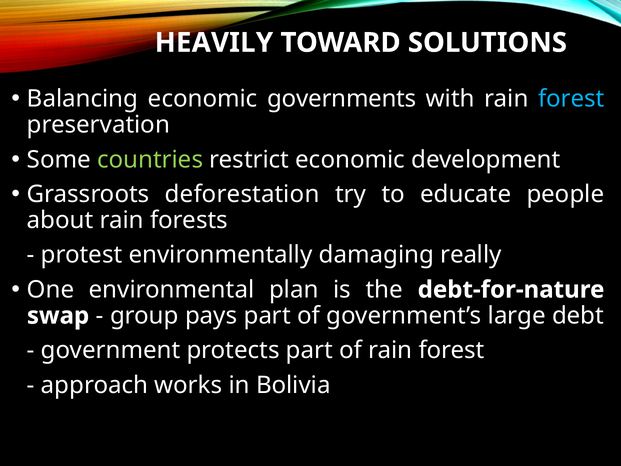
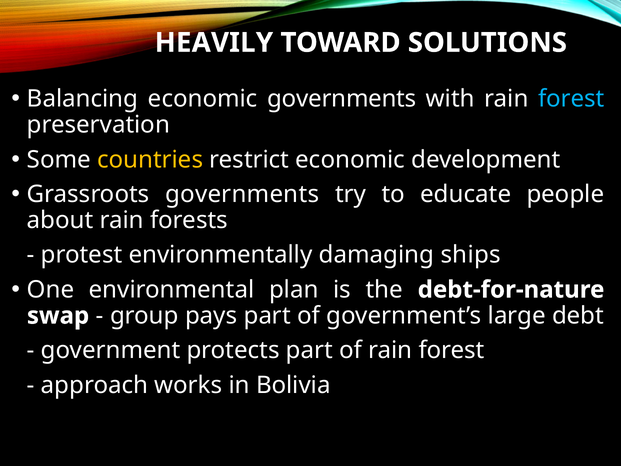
countries colour: light green -> yellow (150, 159)
Grassroots deforestation: deforestation -> governments (242, 194)
really: really -> ships (471, 255)
